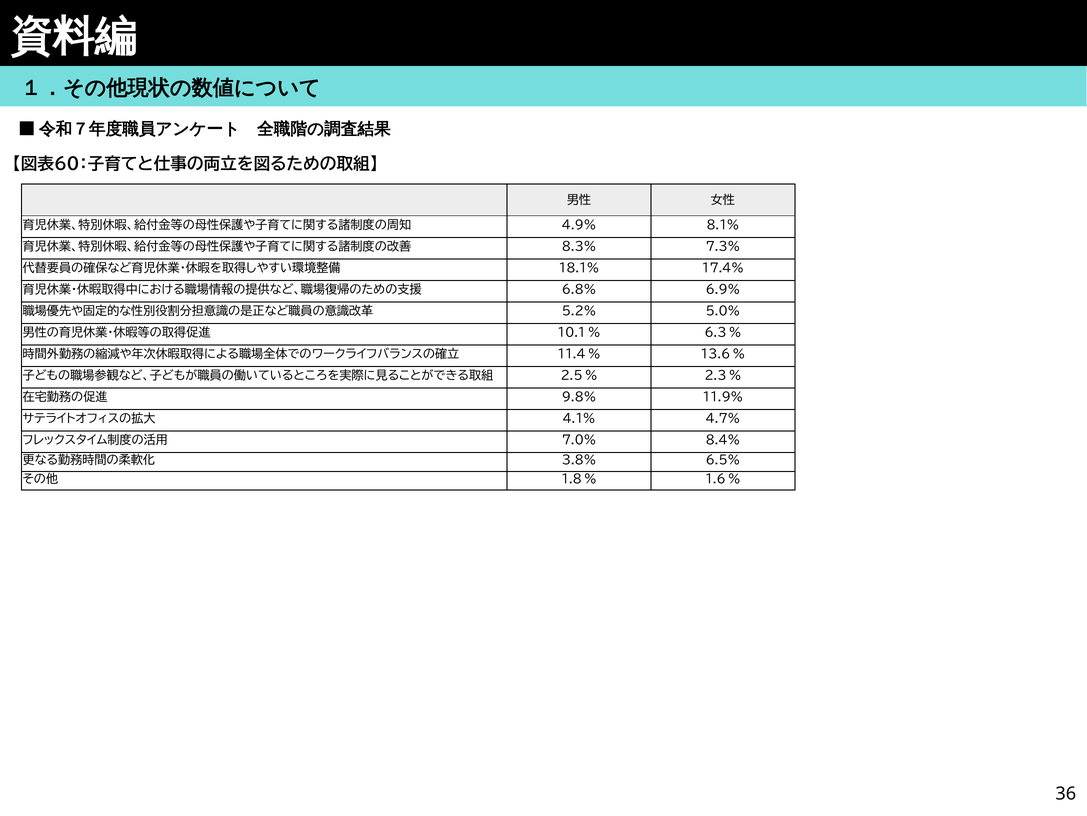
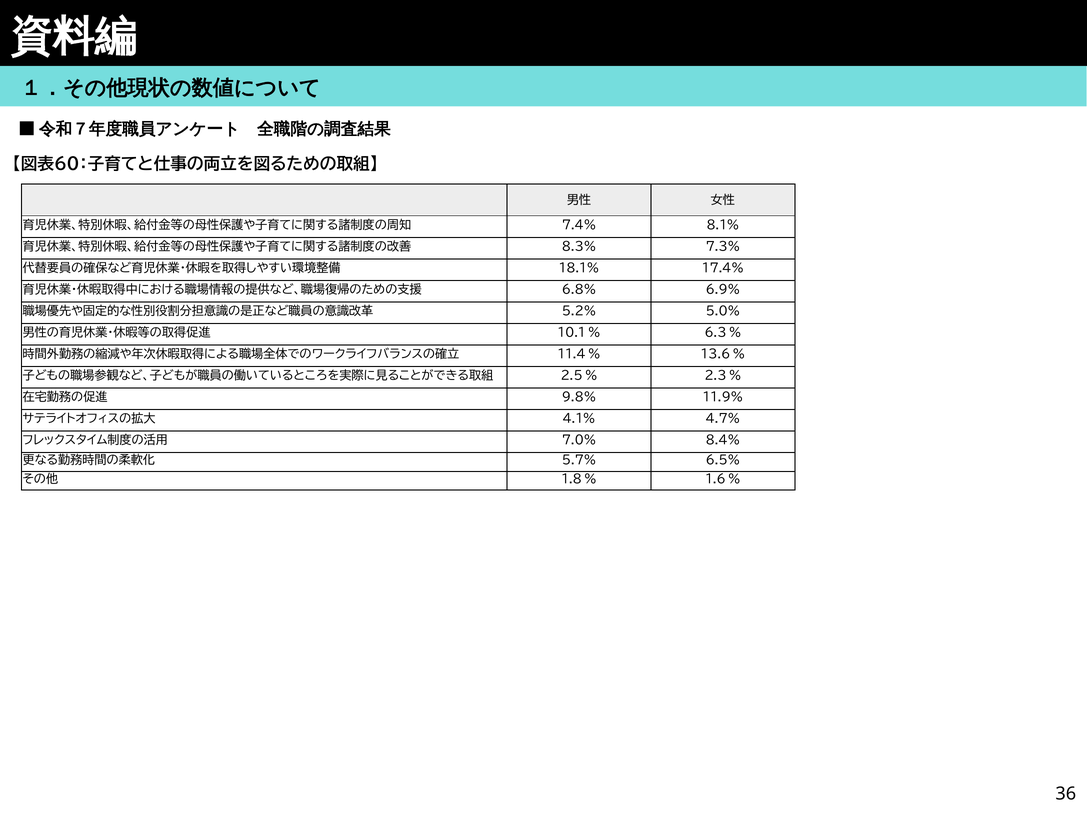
4.9%: 4.9% -> 7.4% (579, 225)
3.8%: 3.8% -> 5.7% (579, 460)
